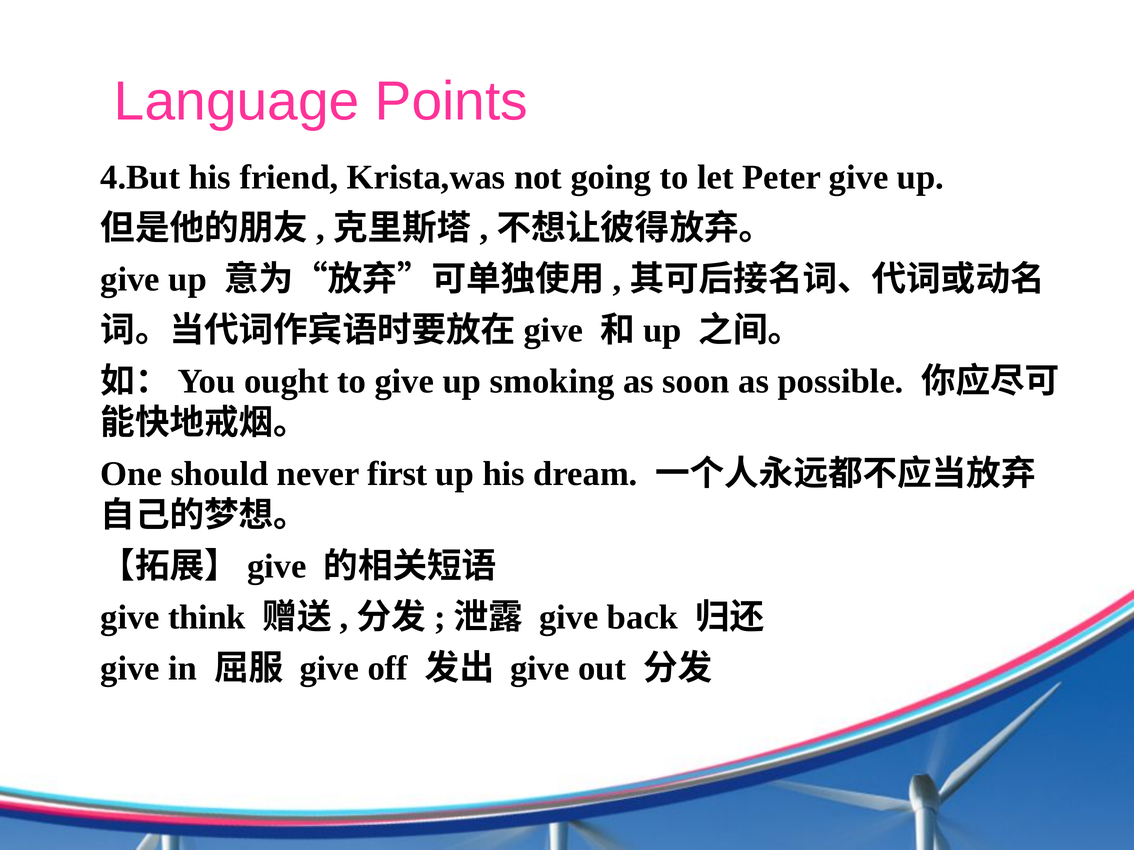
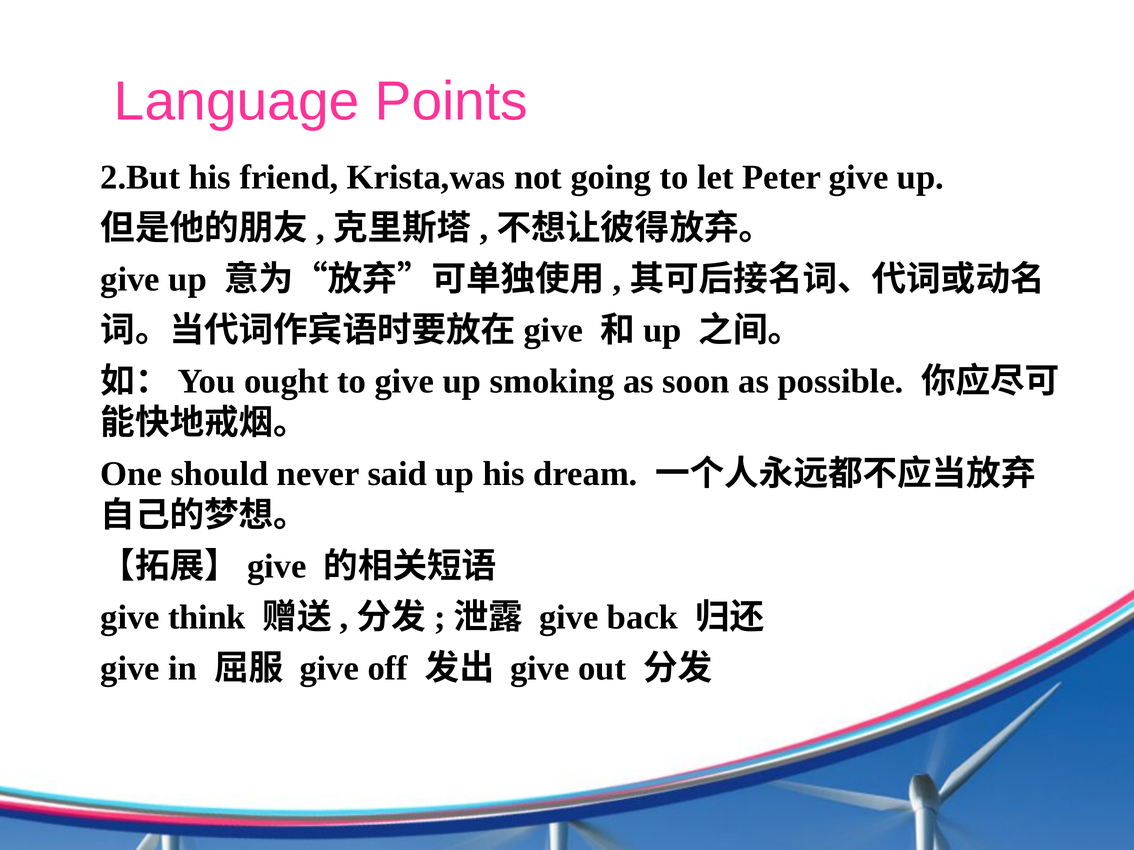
4.But: 4.But -> 2.But (140, 177)
first: first -> said (397, 474)
